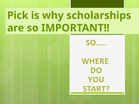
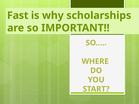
Pick: Pick -> Fast (18, 15)
